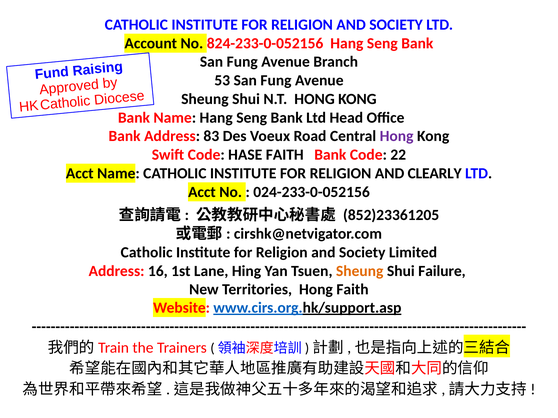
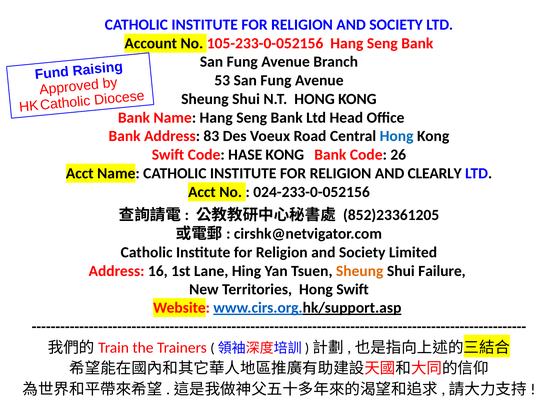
824-233-0-052156: 824-233-0-052156 -> 105-233-0-052156 (265, 43)
Hong colour: purple -> blue (397, 136)
HASE FAITH: FAITH -> KONG (285, 155)
22: 22 -> 26 (398, 155)
Hong Faith: Faith -> Swift (353, 290)
